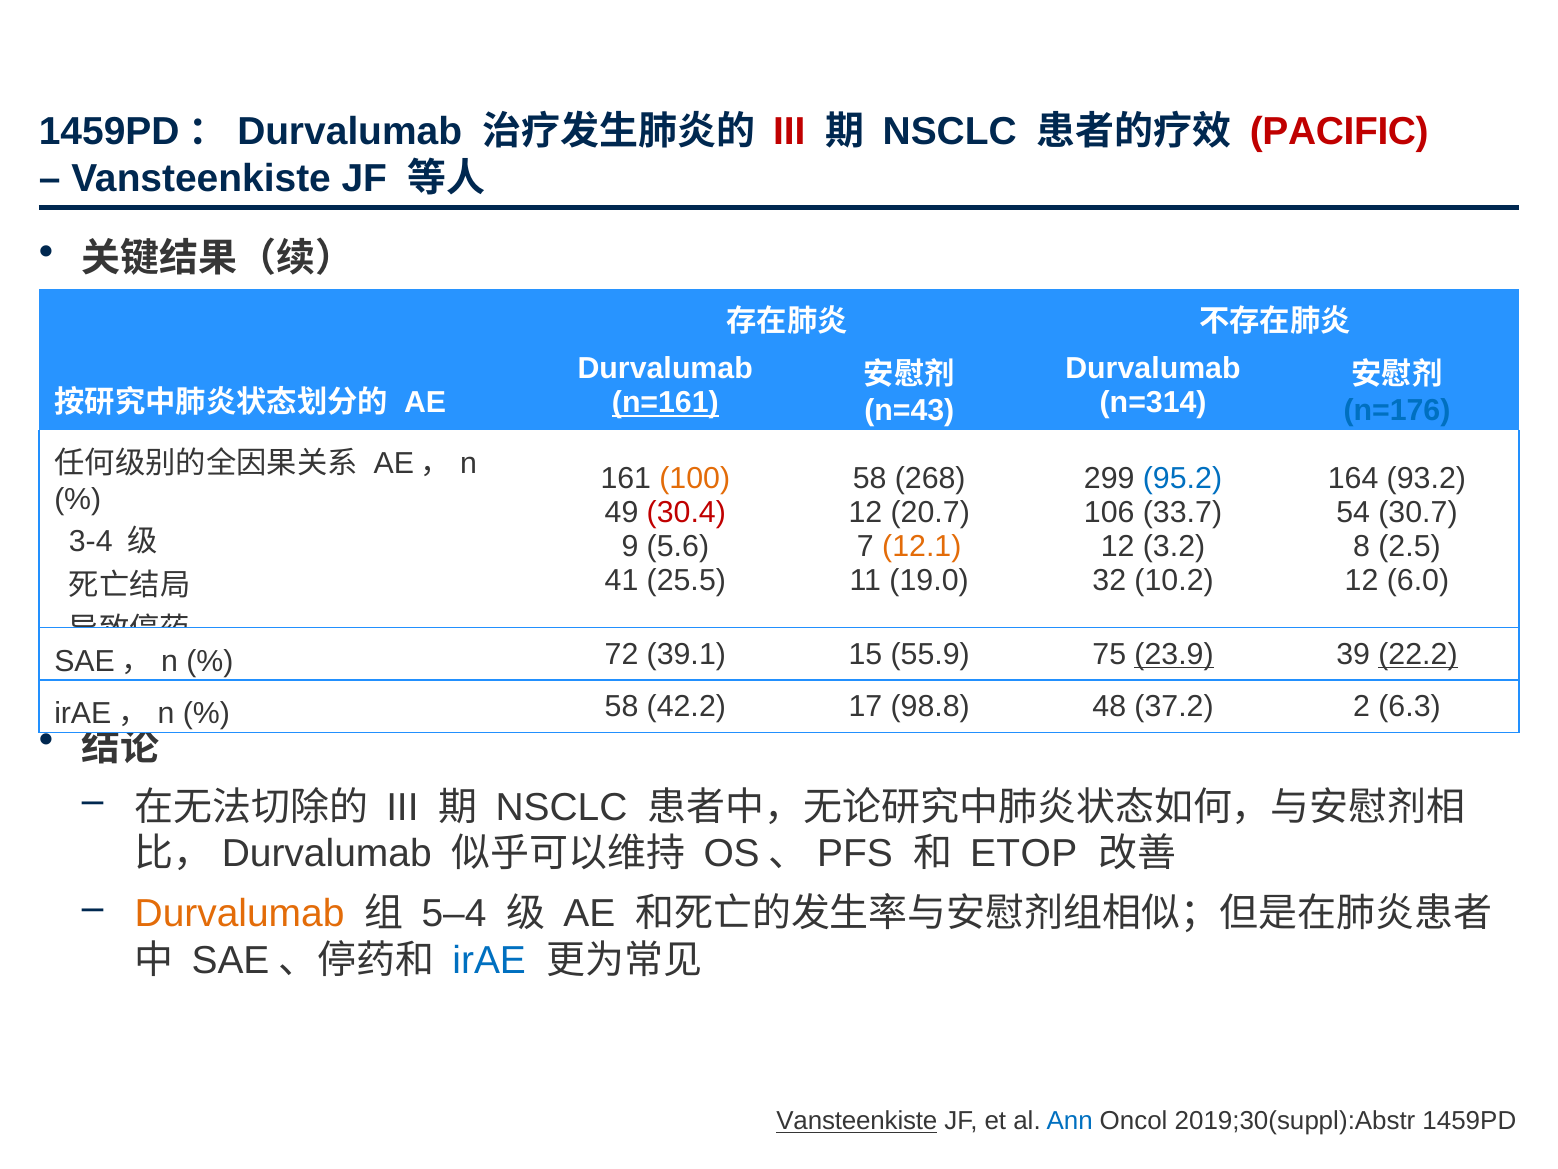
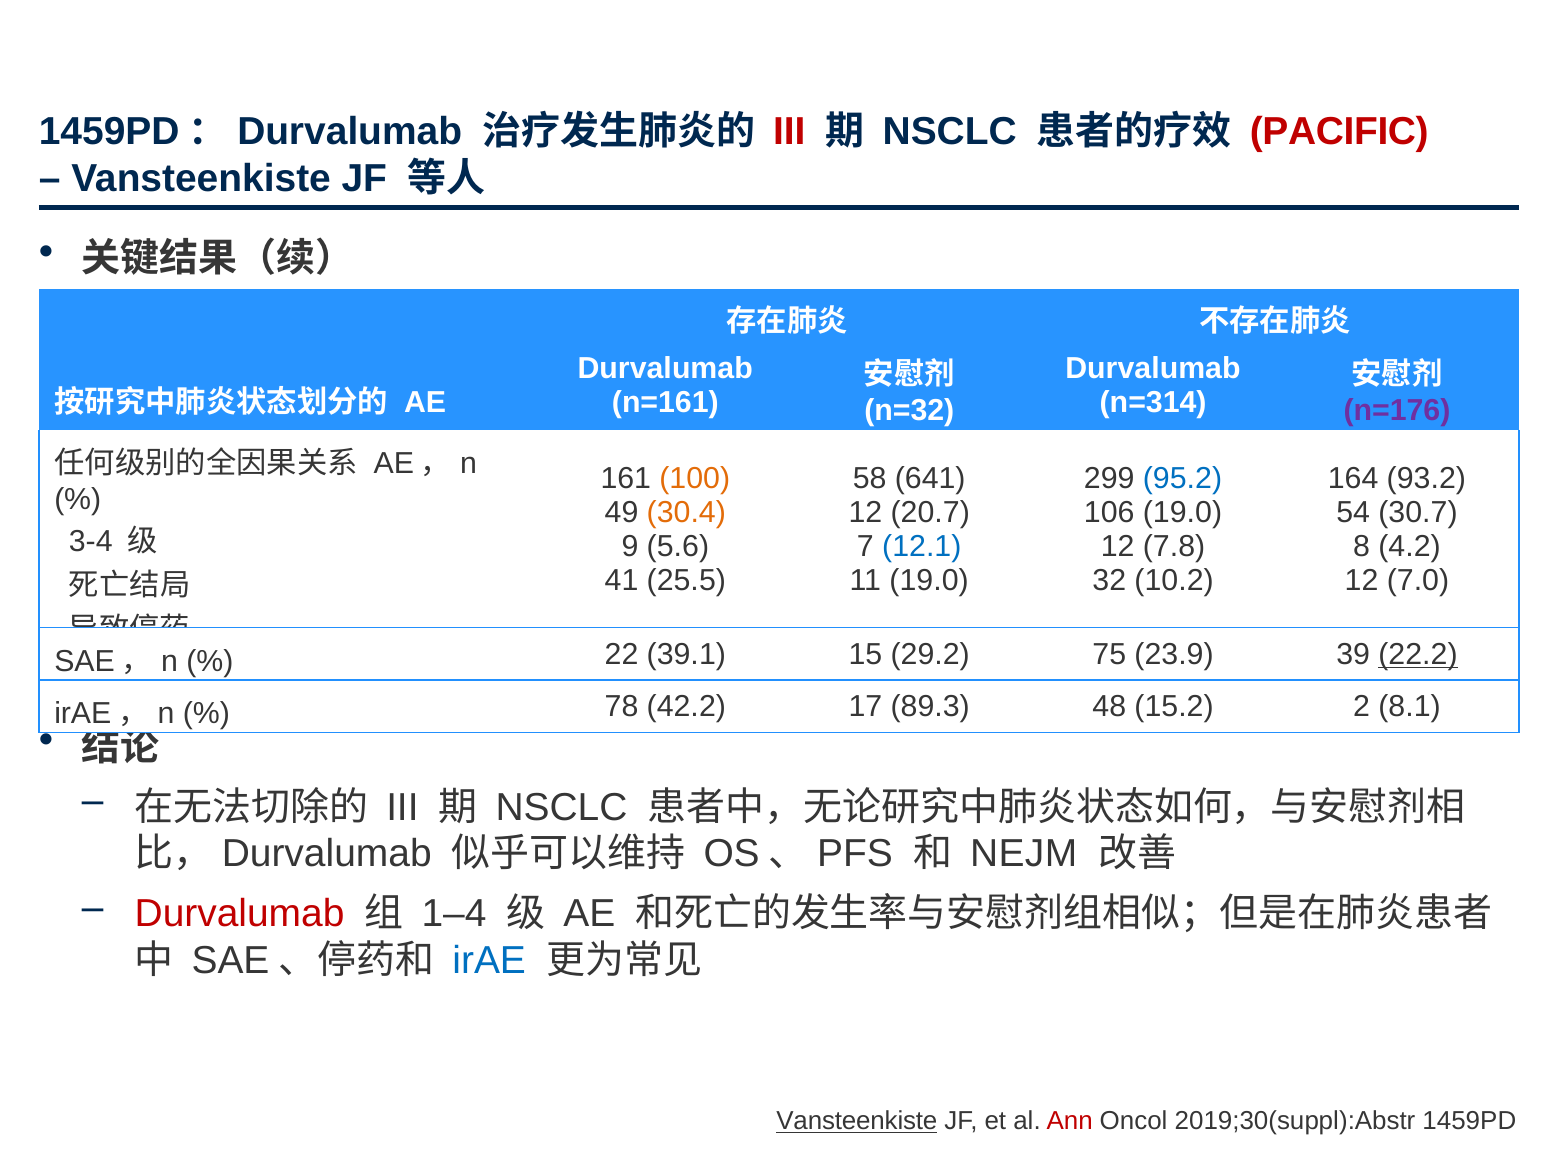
n=161 underline: present -> none (665, 403)
n=43: n=43 -> n=32 (909, 410)
n=176 colour: blue -> purple (1397, 410)
268: 268 -> 641 (930, 478)
30.4 colour: red -> orange (686, 512)
106 33.7: 33.7 -> 19.0 (1182, 512)
12.1 colour: orange -> blue (922, 546)
3.2: 3.2 -> 7.8 (1174, 546)
2.5: 2.5 -> 4.2 (1410, 546)
6.0: 6.0 -> 7.0 (1418, 580)
72: 72 -> 22 (622, 654)
55.9: 55.9 -> 29.2 (930, 654)
23.9 underline: present -> none (1174, 654)
58: 58 -> 78 (622, 707)
98.8: 98.8 -> 89.3 (930, 707)
37.2: 37.2 -> 15.2 (1174, 707)
6.3: 6.3 -> 8.1 (1410, 707)
ETOP: ETOP -> NEJM (1024, 854)
Durvalumab colour: orange -> red (240, 913)
5–4: 5–4 -> 1–4 (454, 913)
Ann colour: blue -> red (1070, 1121)
